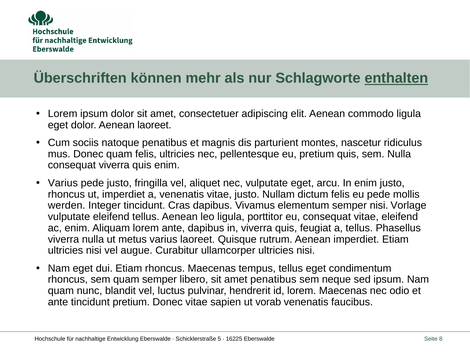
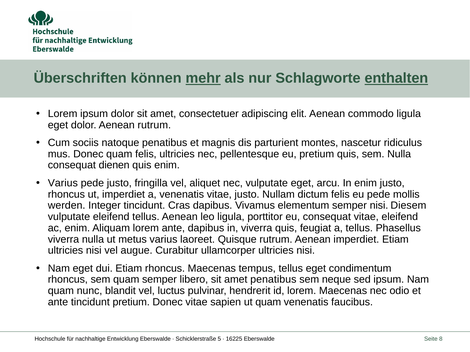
mehr underline: none -> present (203, 78)
Aenean laoreet: laoreet -> rutrum (154, 125)
consequat viverra: viverra -> dienen (114, 165)
Vorlage: Vorlage -> Diesem (408, 206)
ut vorab: vorab -> quam (268, 302)
